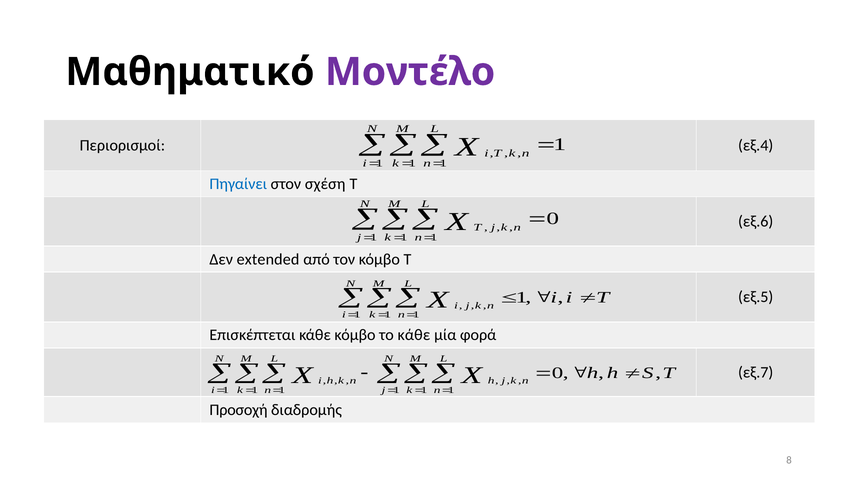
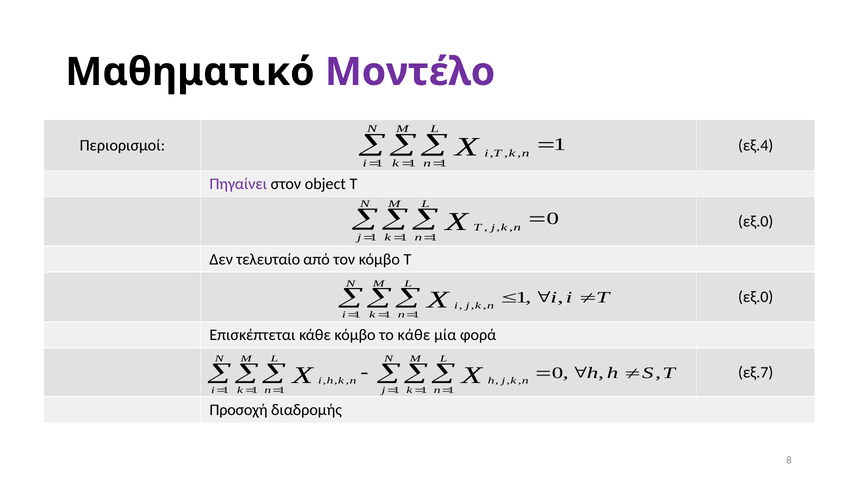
Πηγαίνει colour: blue -> purple (238, 184)
σχέση: σχέση -> object (325, 184)
εξ.6: εξ.6 -> εξ.0 (756, 222)
extended: extended -> τελευταίο (268, 259)
εξ.5: εξ.5 -> εξ.0 (756, 297)
